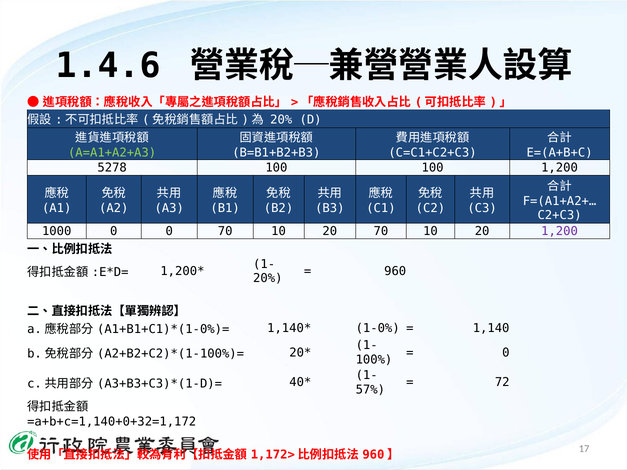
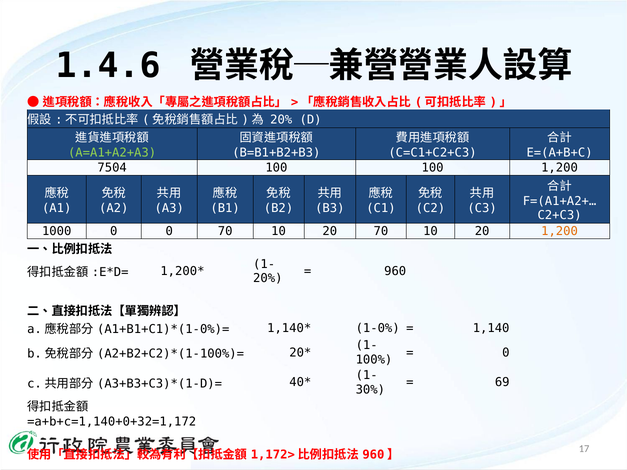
5278: 5278 -> 7504 (112, 168)
1,200 colour: purple -> orange (560, 231)
72: 72 -> 69 (502, 383)
57%: 57% -> 30% (370, 390)
